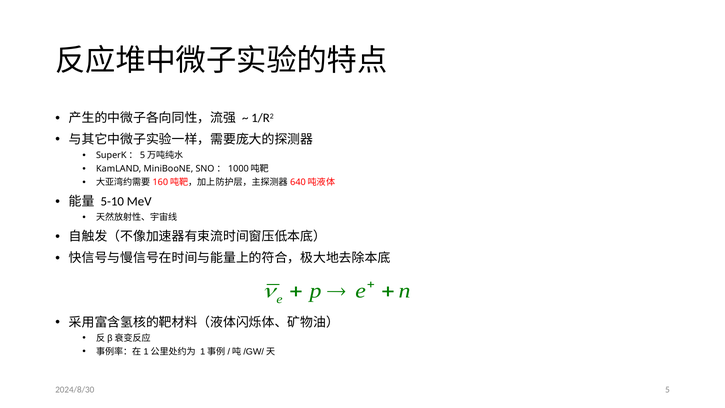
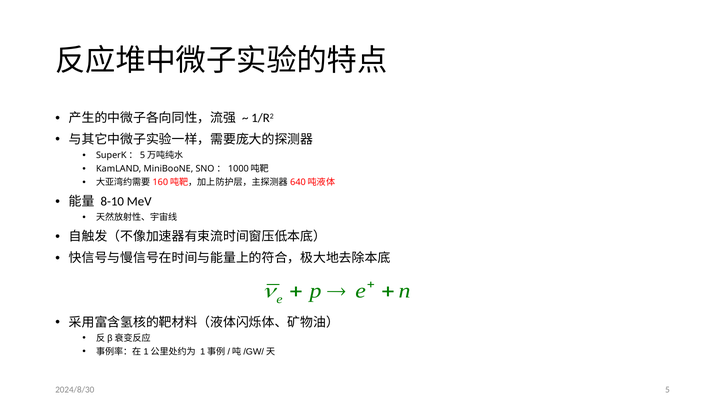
5-10: 5-10 -> 8-10 (112, 202)
